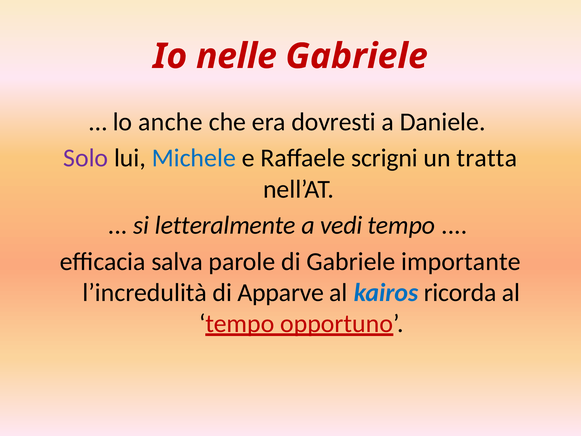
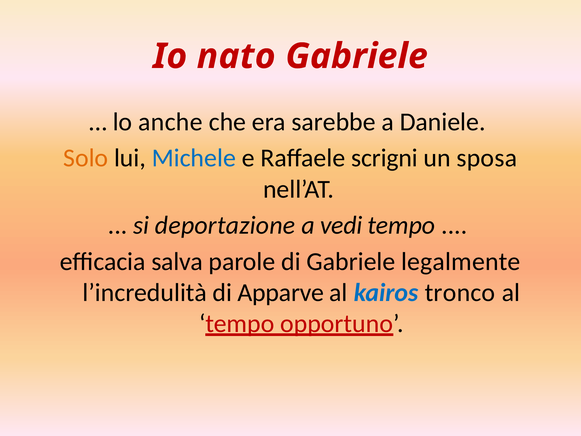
nelle: nelle -> nato (236, 56)
dovresti: dovresti -> sarebbe (334, 122)
Solo colour: purple -> orange (86, 158)
tratta: tratta -> sposa (487, 158)
letteralmente: letteralmente -> deportazione (225, 225)
importante: importante -> legalmente (461, 261)
ricorda: ricorda -> tronco (460, 292)
